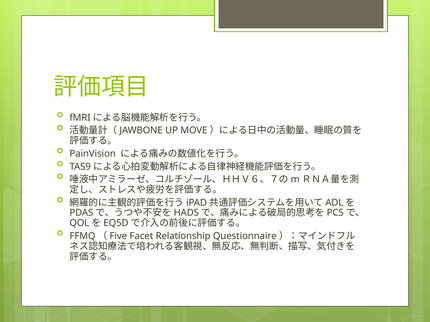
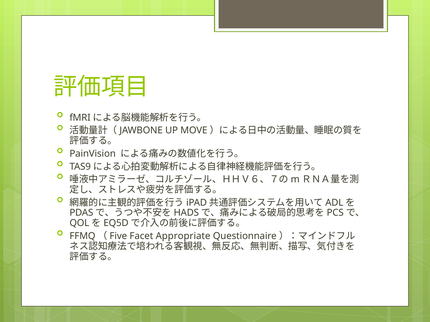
Relationship: Relationship -> Appropriate (183, 236)
